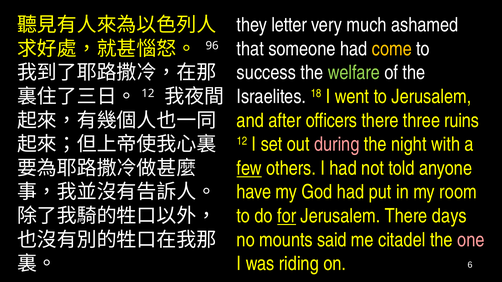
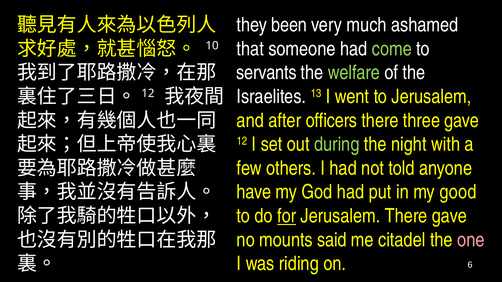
letter: letter -> been (289, 25)
come colour: yellow -> light green (392, 49)
96: 96 -> 10 (212, 46)
success: success -> servants (266, 73)
18: 18 -> 13 (316, 93)
three ruins: ruins -> gave (462, 121)
during colour: pink -> light green (337, 145)
few underline: present -> none (249, 168)
room: room -> good (458, 192)
There days: days -> gave (449, 216)
